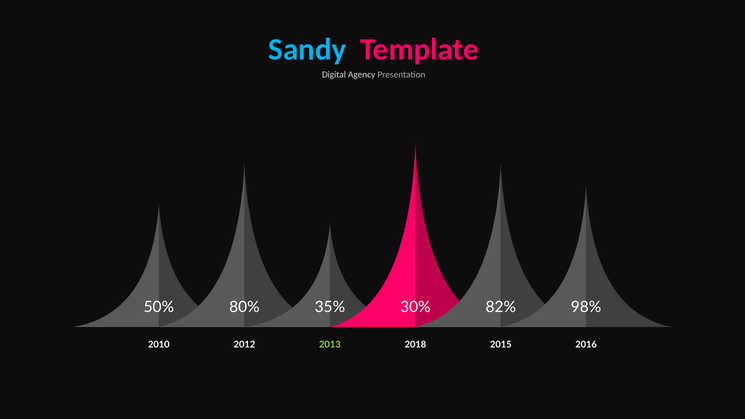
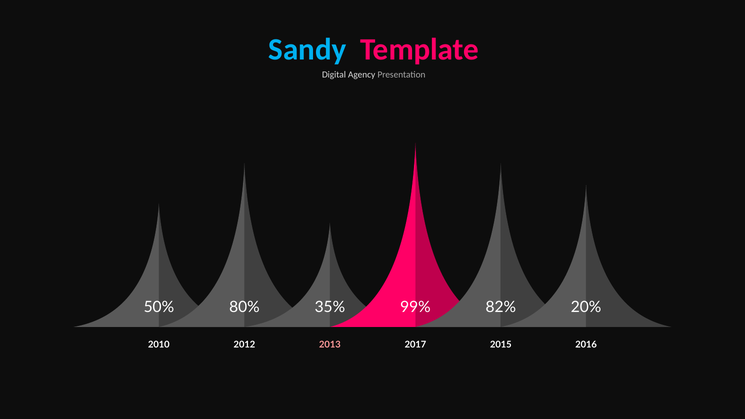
30%: 30% -> 99% (415, 307)
98%: 98% -> 20% (586, 307)
2013 colour: light green -> pink (330, 345)
2018: 2018 -> 2017 (415, 345)
